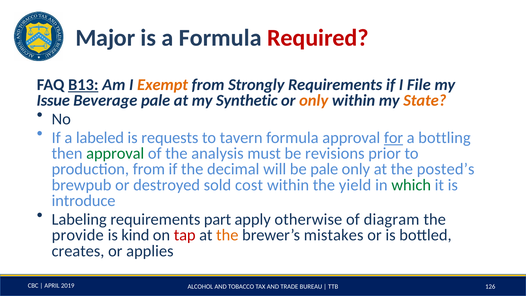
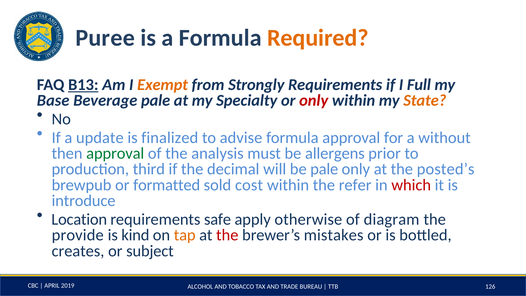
Major: Major -> Puree (105, 38)
Required colour: red -> orange (318, 38)
File: File -> Full (419, 85)
Issue: Issue -> Base (53, 100)
Synthetic: Synthetic -> Specialty (247, 100)
only colour: orange -> red (314, 100)
labeled: labeled -> update (100, 138)
requests: requests -> finalized (170, 138)
tavern: tavern -> advise (241, 138)
for underline: present -> none (394, 138)
bottling: bottling -> without (445, 138)
revisions: revisions -> allergens (335, 153)
production from: from -> third (149, 169)
destroyed: destroyed -> formatted (167, 185)
yield: yield -> refer (355, 185)
which colour: green -> red (411, 185)
Labeling: Labeling -> Location (79, 219)
part: part -> safe (218, 219)
tap colour: red -> orange (185, 235)
the colour: orange -> red (227, 235)
applies: applies -> subject (150, 251)
